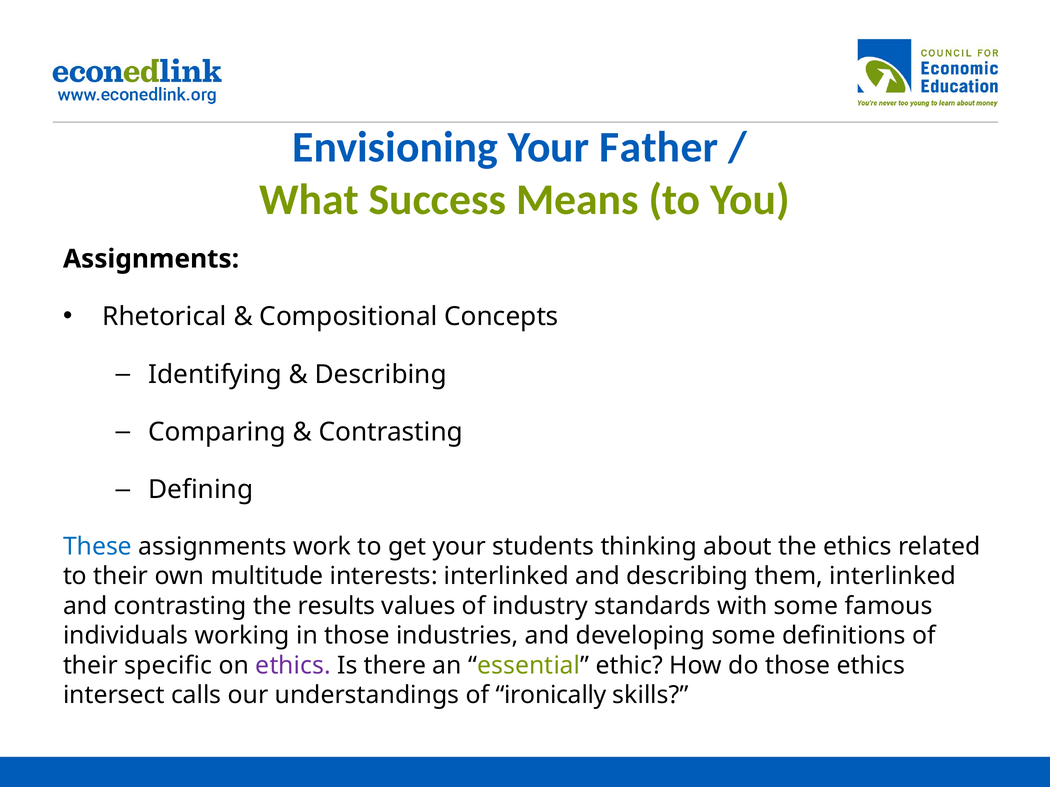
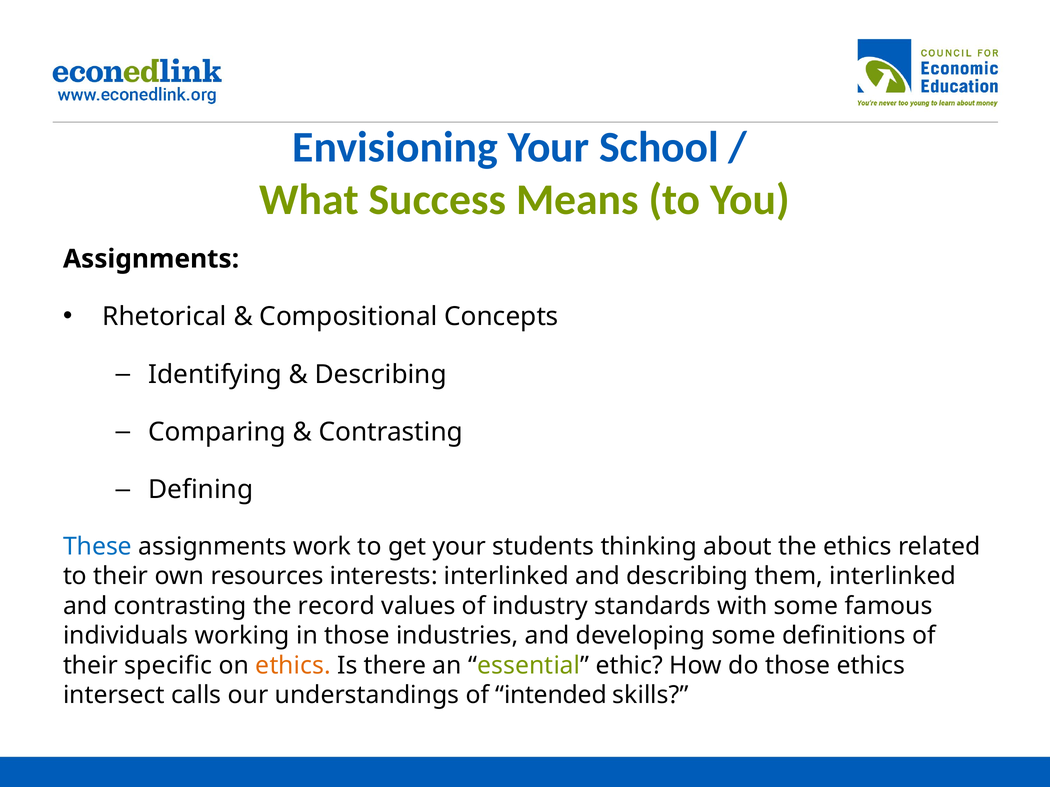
Father: Father -> School (659, 147)
multitude: multitude -> resources (267, 577)
results: results -> record (336, 606)
ethics colour: purple -> orange (293, 666)
ironically: ironically -> intended (551, 696)
